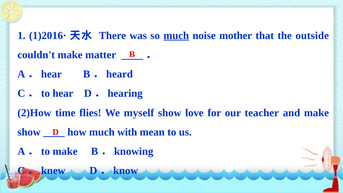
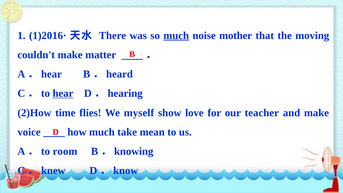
outside: outside -> moving (312, 36)
hear underline: none -> present (63, 93)
show: show -> voice (29, 132)
with: with -> take (127, 132)
to make: make -> room (65, 151)
